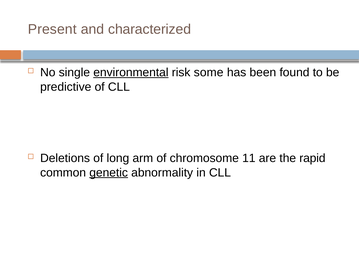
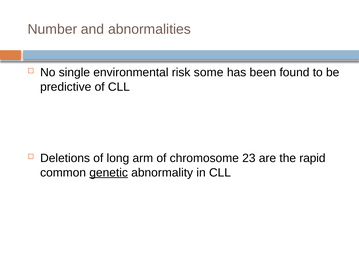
Present: Present -> Number (52, 29)
characterized: characterized -> abnormalities (150, 29)
environmental underline: present -> none (131, 73)
11: 11 -> 23 (249, 158)
